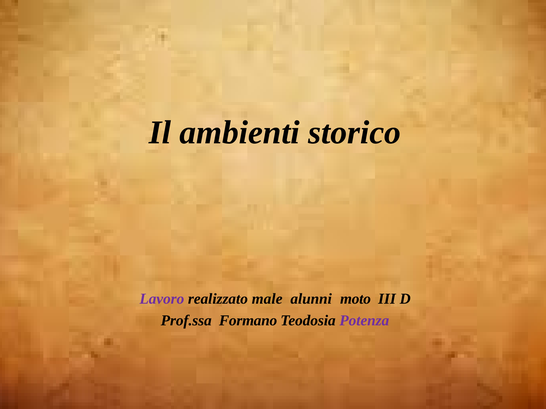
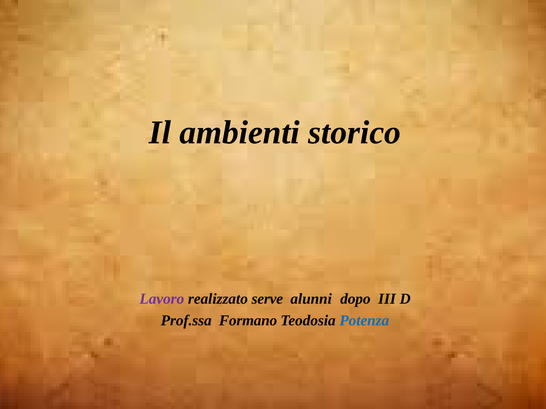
male: male -> serve (267, 299)
moto: moto -> dopo (355, 299)
Potenza colour: purple -> blue (364, 321)
